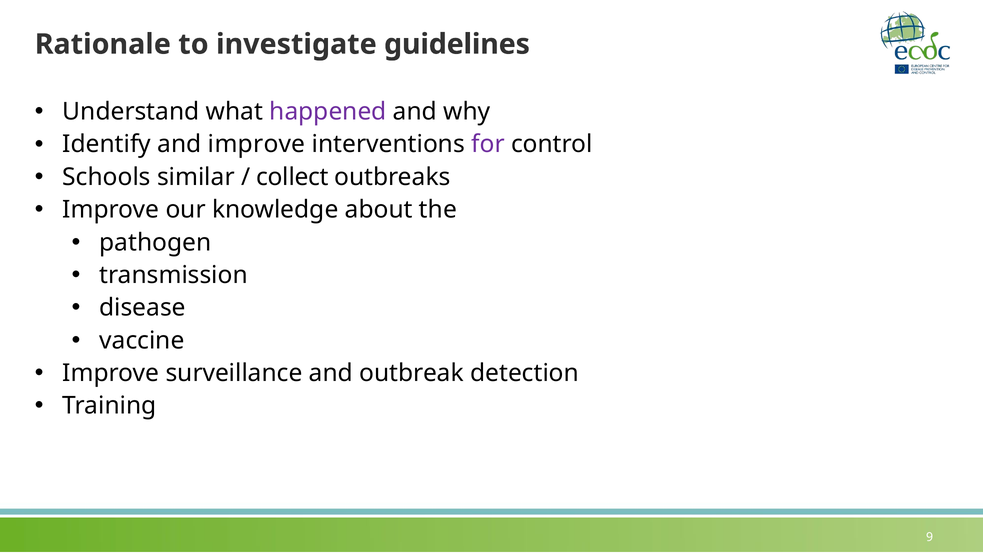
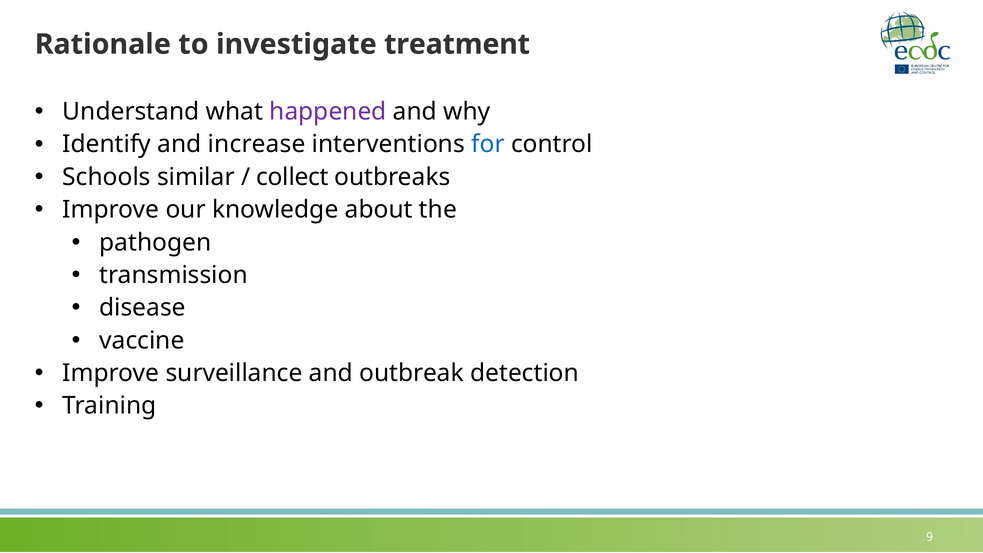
guidelines: guidelines -> treatment (457, 44)
and improve: improve -> increase (257, 144)
for colour: purple -> blue (488, 144)
